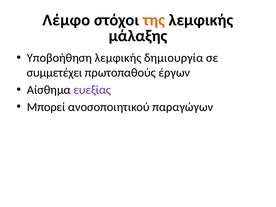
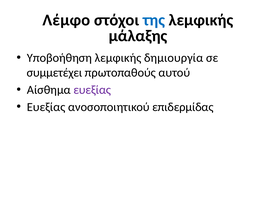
της colour: orange -> blue (154, 20)
έργων: έργων -> αυτού (174, 73)
Μπορεί: Μπορεί -> Ευεξίας (46, 107)
παραγώγων: παραγώγων -> επιδερμίδας (183, 107)
